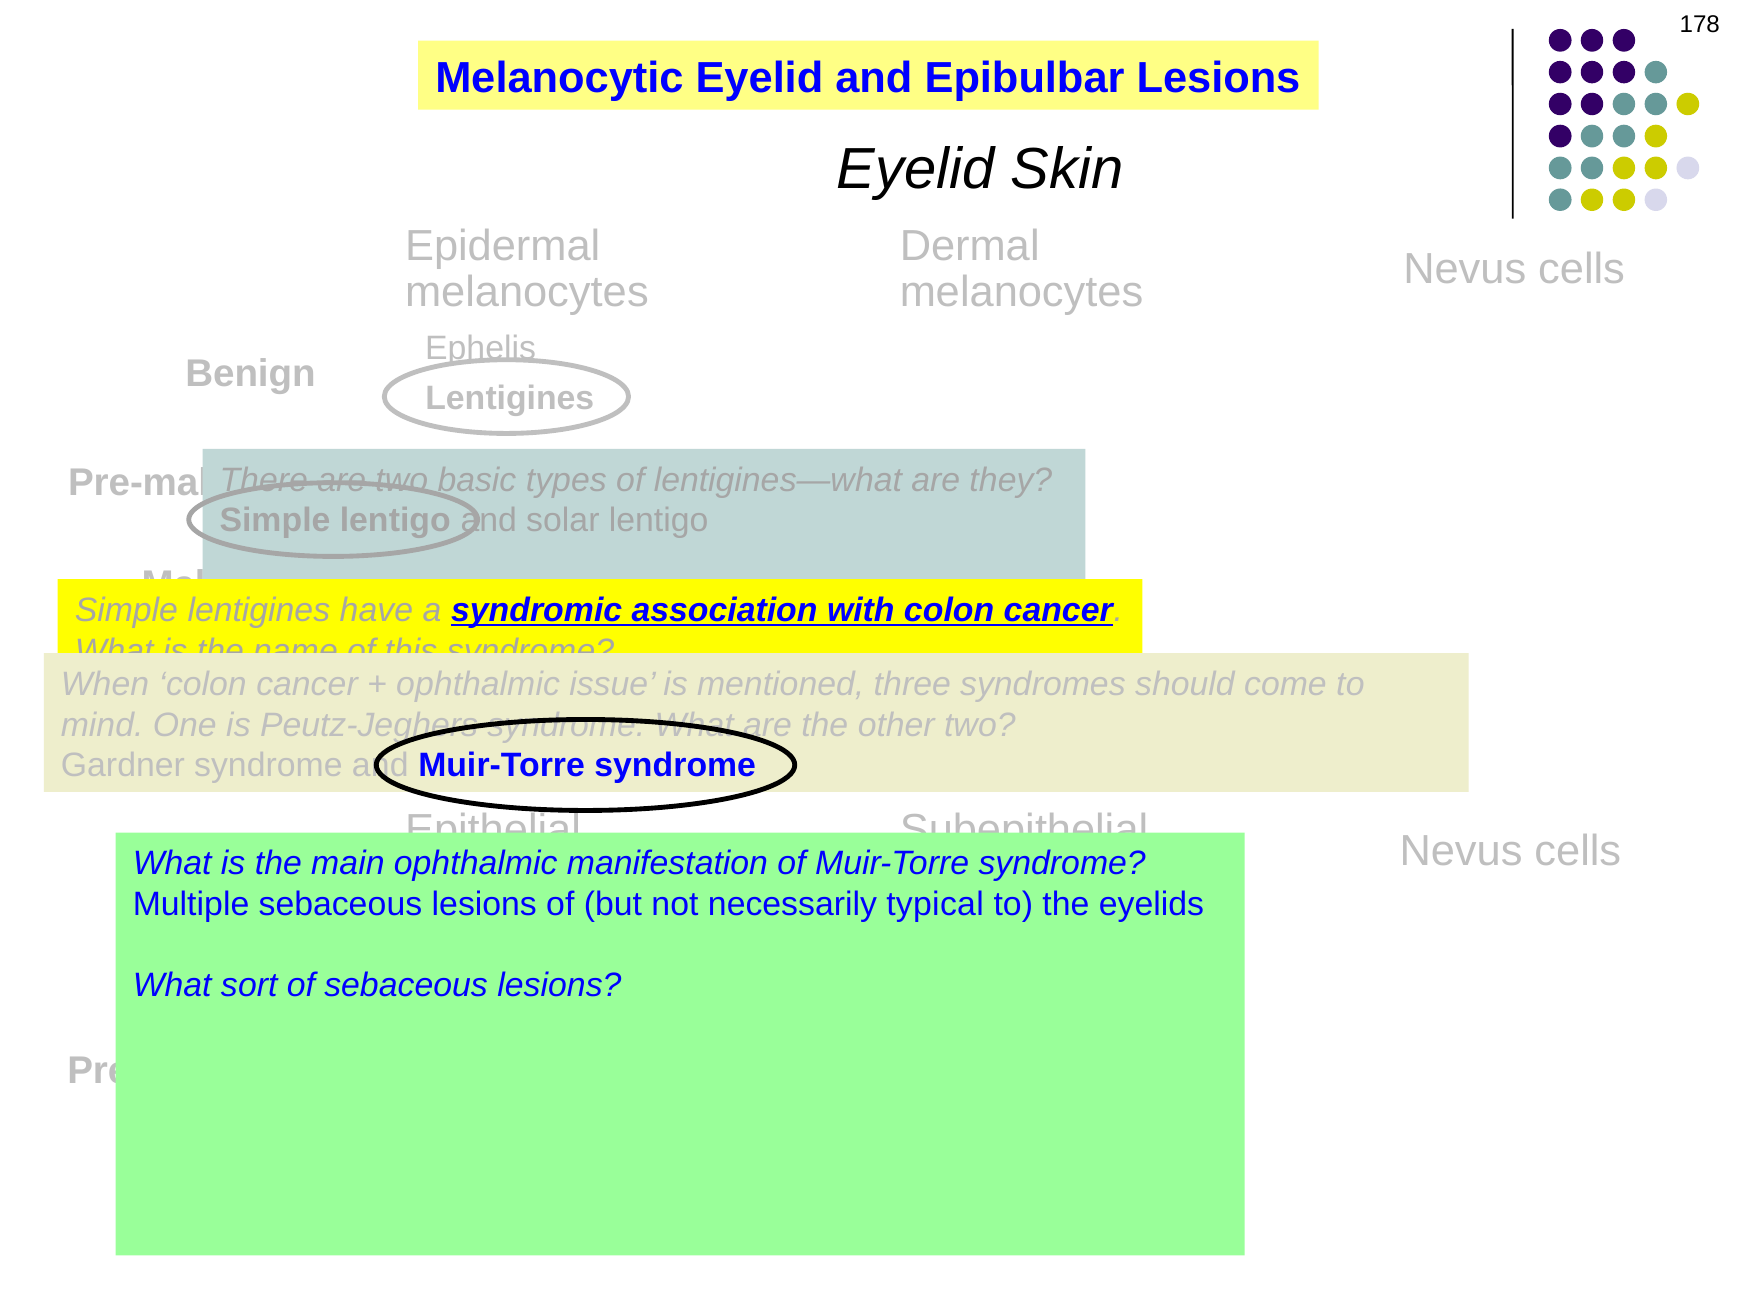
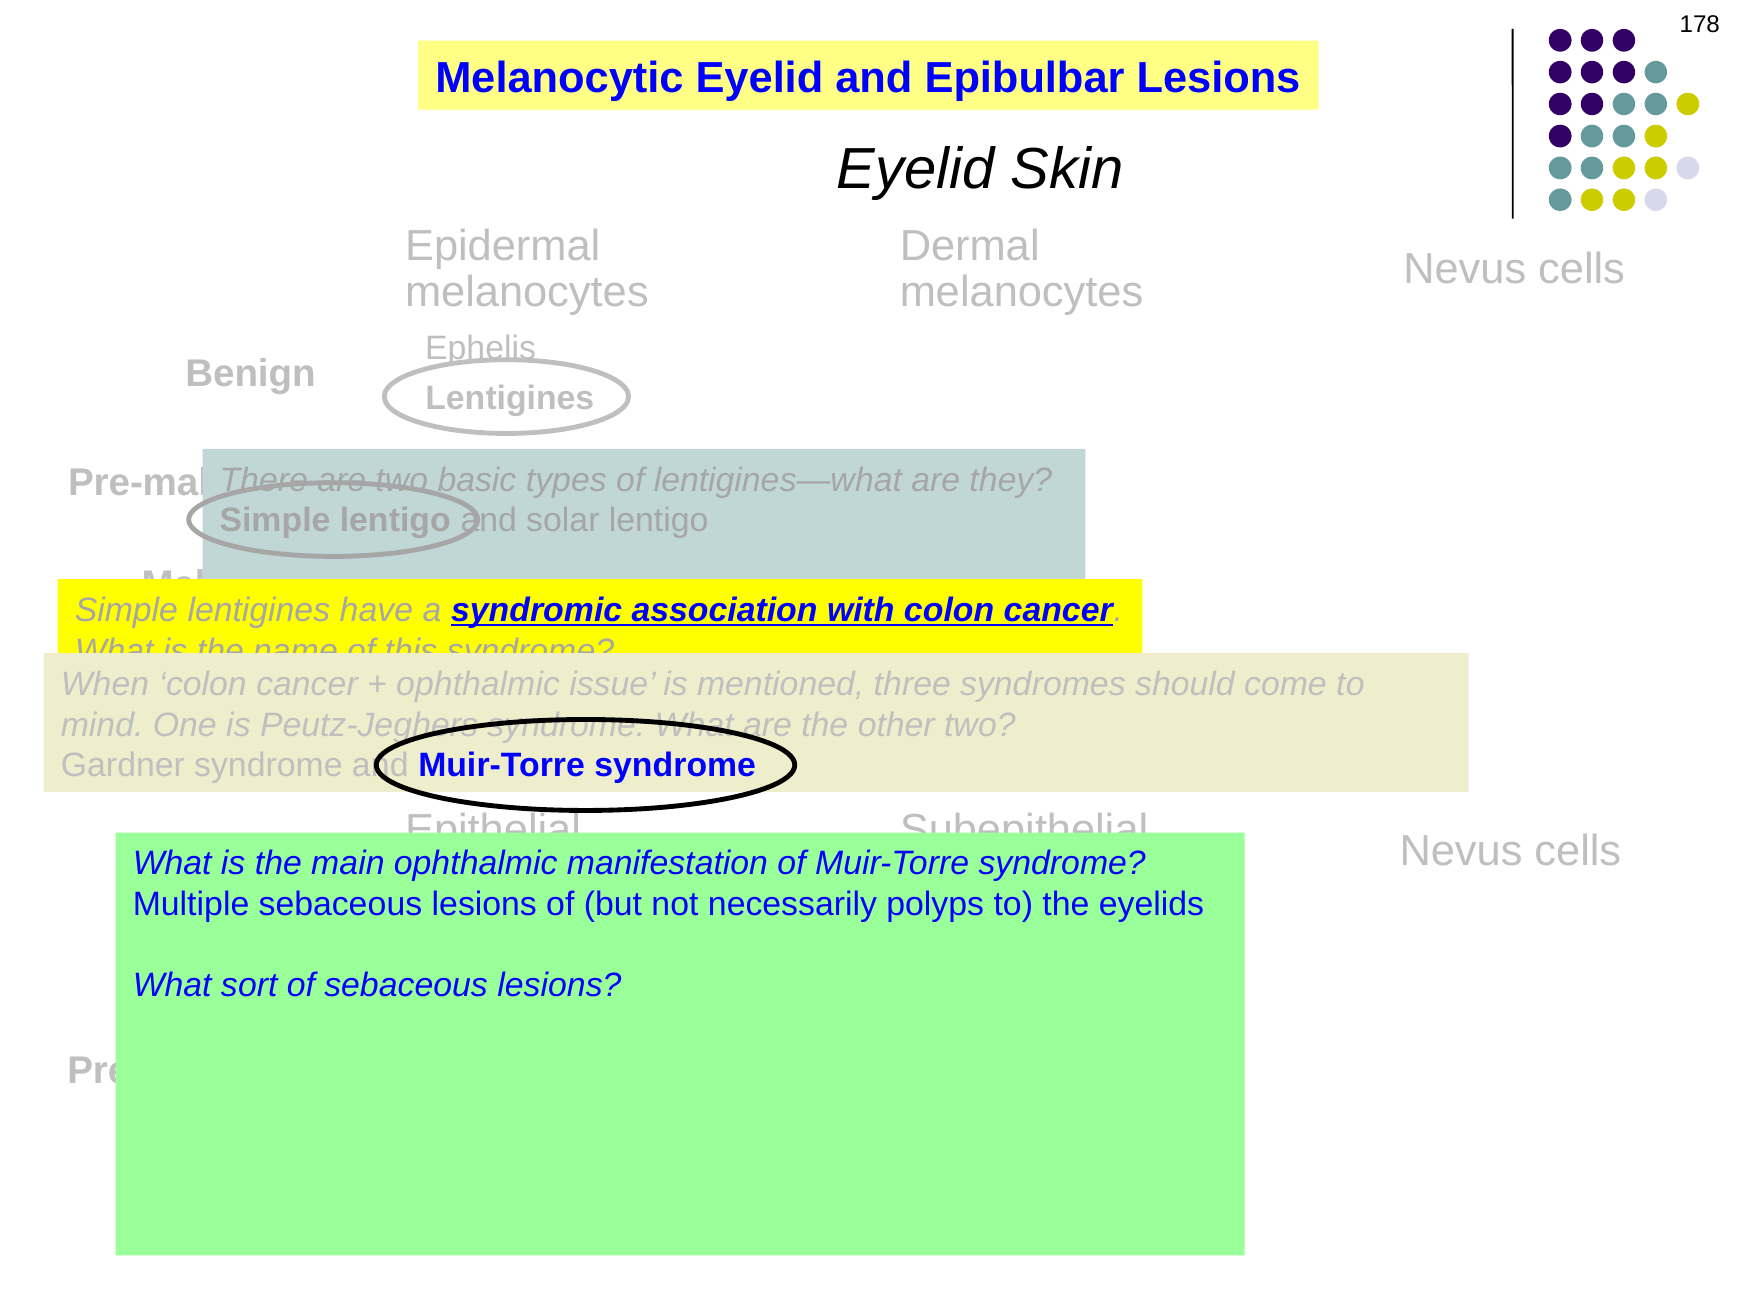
necessarily typical: typical -> polyps (935, 904)
